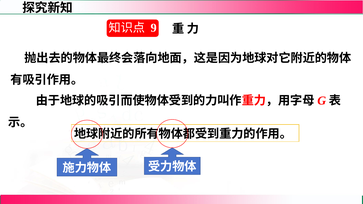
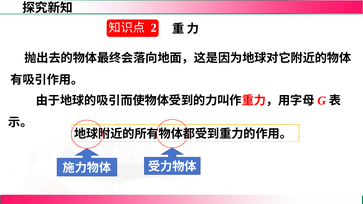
9: 9 -> 2 (154, 28)
